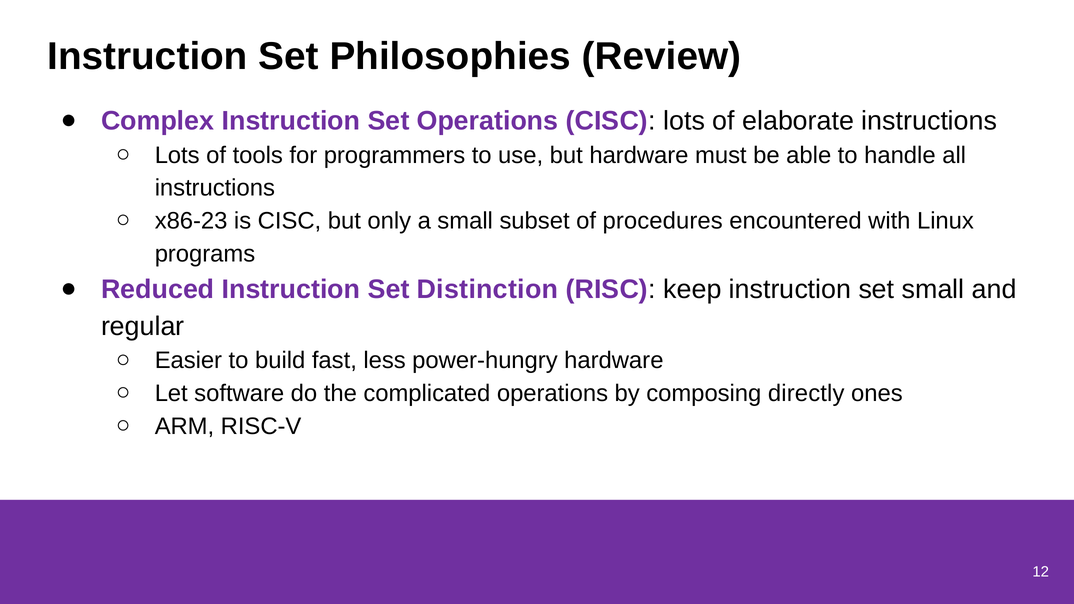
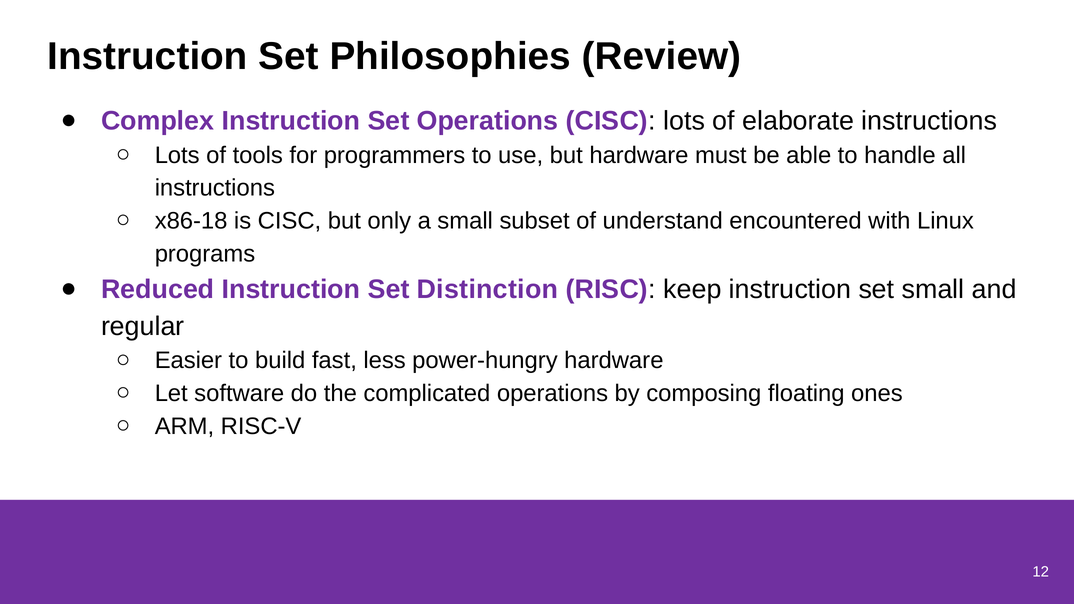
x86-23: x86-23 -> x86-18 (191, 221)
procedures: procedures -> understand (663, 221)
directly: directly -> floating (806, 394)
